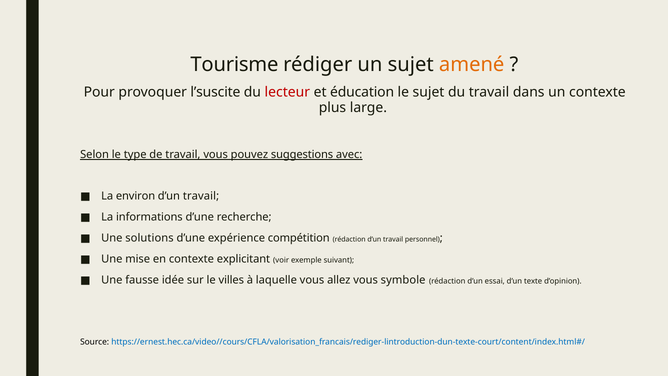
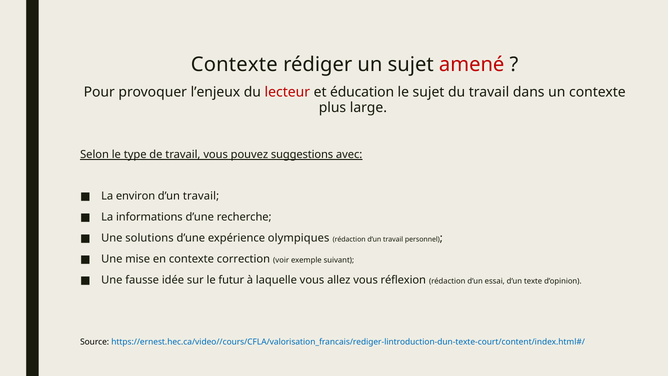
Tourisme: Tourisme -> Contexte (234, 65)
amené colour: orange -> red (472, 65)
l’suscite: l’suscite -> l’enjeux (215, 92)
compétition: compétition -> olympiques (299, 238)
explicitant: explicitant -> correction (243, 259)
villes: villes -> futur (231, 280)
symbole: symbole -> réflexion (403, 280)
